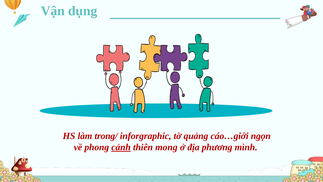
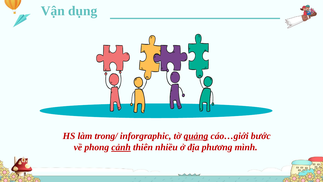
quảng underline: none -> present (196, 136)
ngọn: ngọn -> bước (261, 136)
mong: mong -> nhiều (166, 147)
